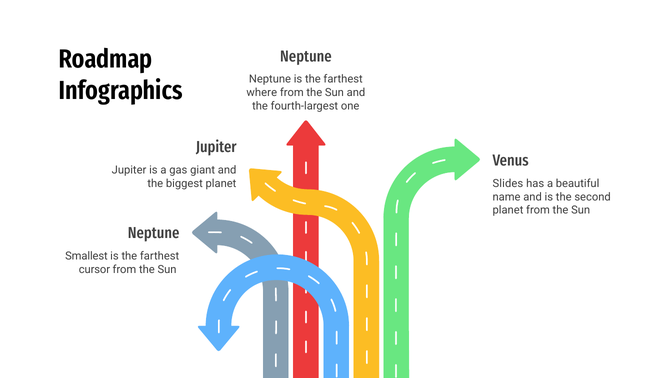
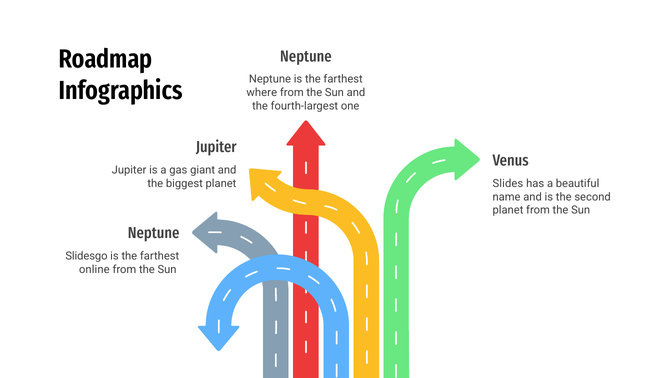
Smallest: Smallest -> Slidesgo (86, 256)
cursor: cursor -> online (94, 269)
